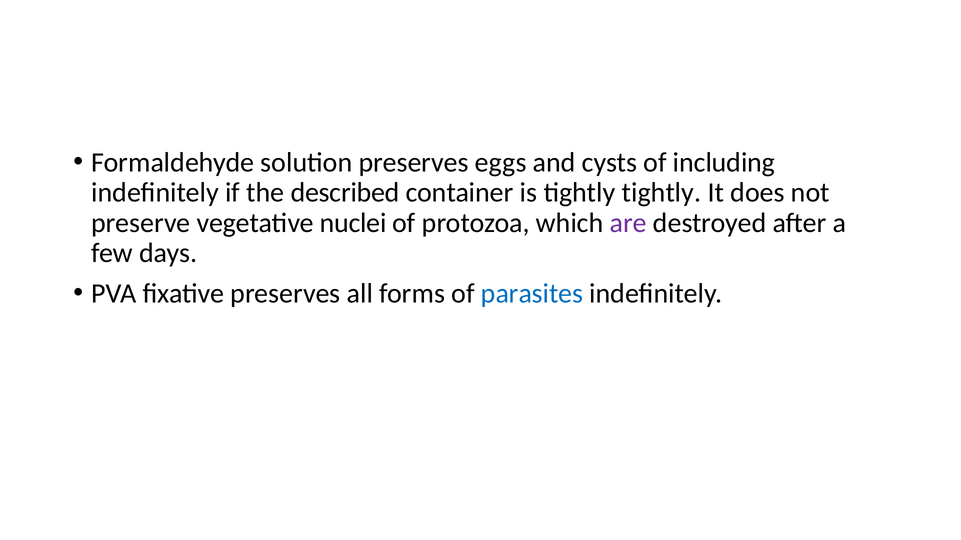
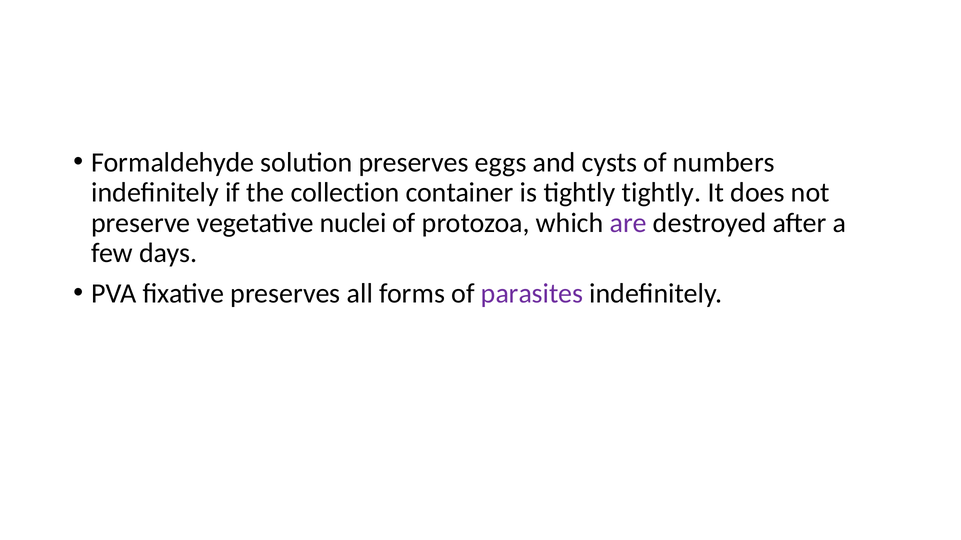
including: including -> numbers (724, 162)
described: described -> collection (345, 193)
parasites colour: blue -> purple (532, 294)
